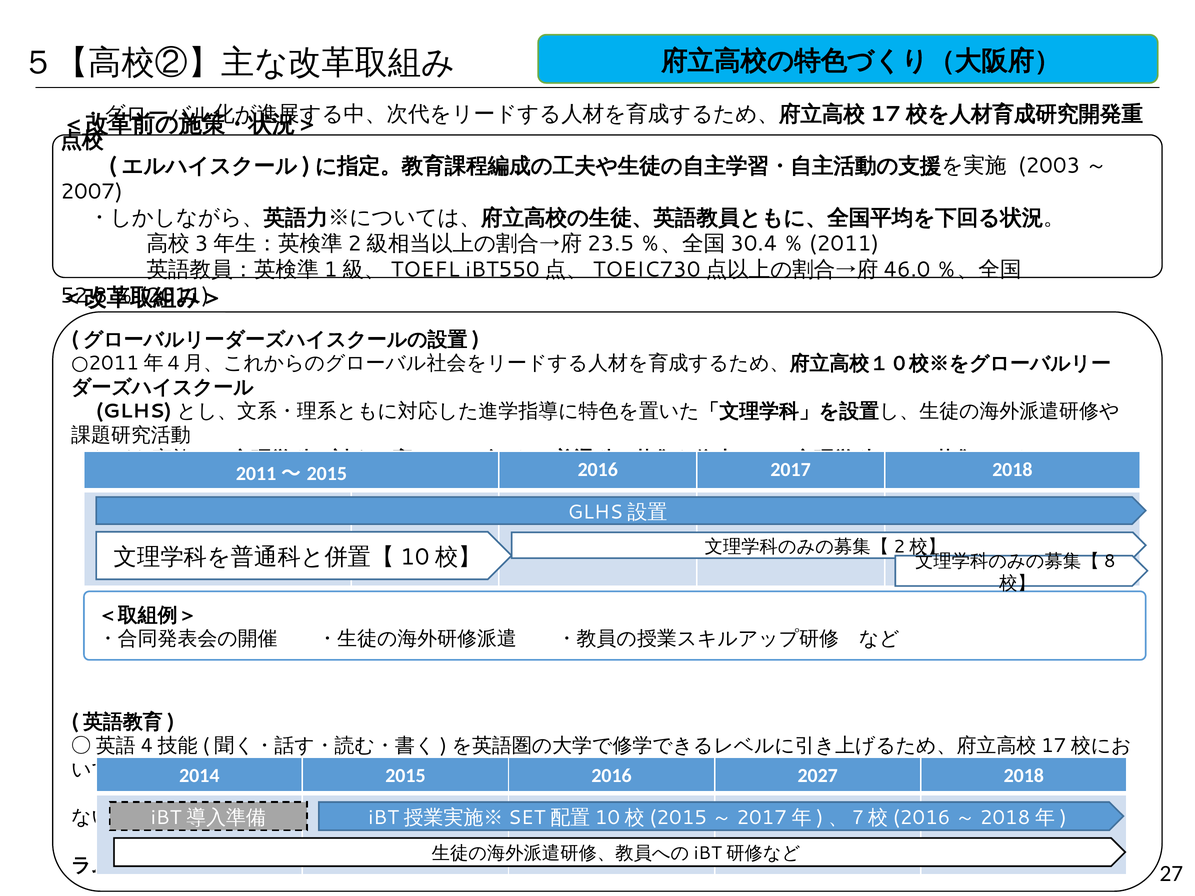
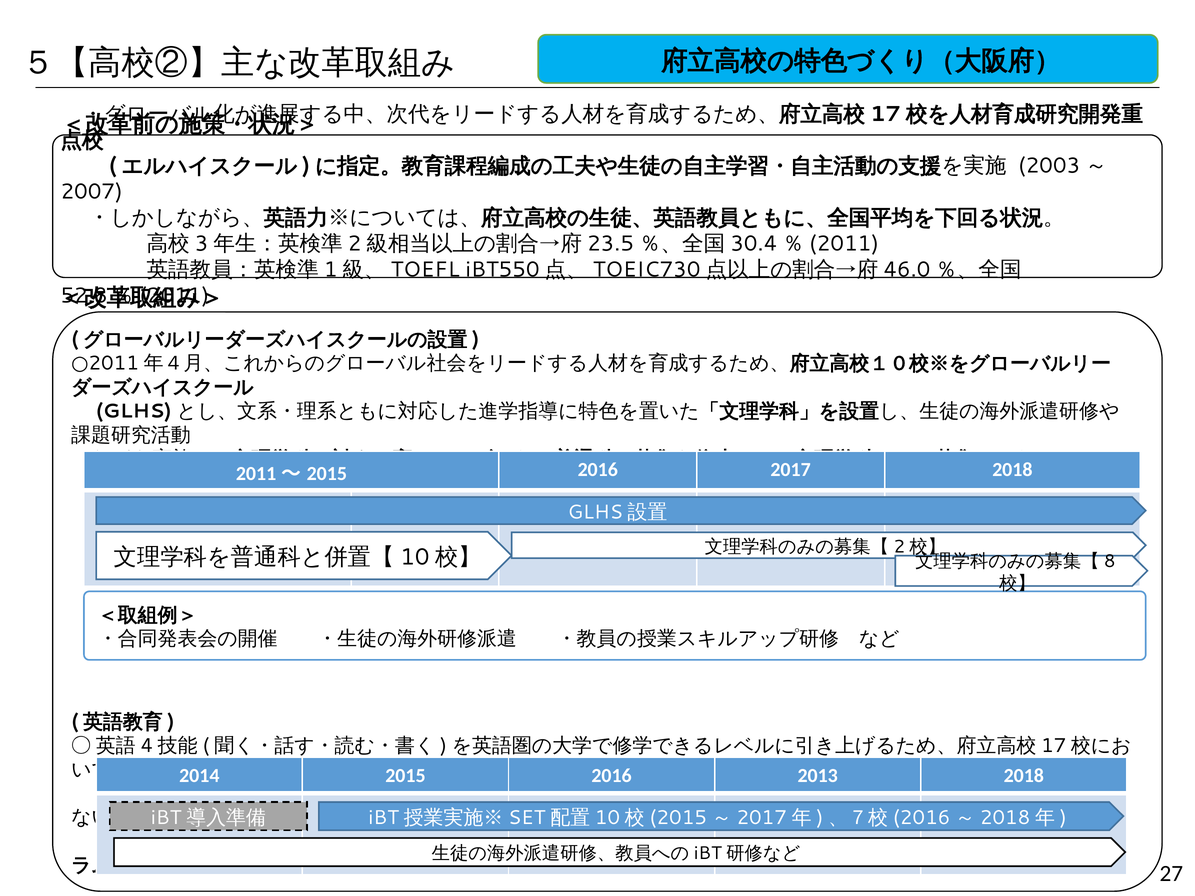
2027: 2027 -> 2013 (818, 776)
